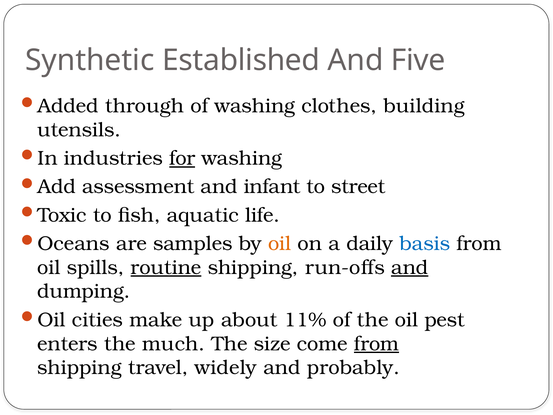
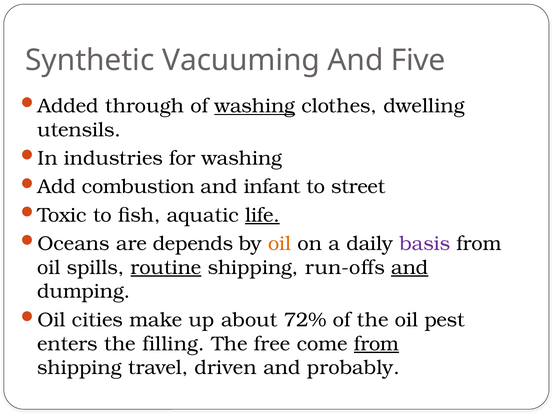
Established: Established -> Vacuuming (241, 60)
washing underline: none -> present (255, 106)
building: building -> dwelling (424, 106)
for underline: present -> none (182, 158)
assessment: assessment -> combustion (138, 187)
life underline: none -> present (263, 215)
samples: samples -> depends (193, 243)
basis colour: blue -> purple (425, 243)
11%: 11% -> 72% (305, 320)
much: much -> filling (173, 344)
size: size -> free (272, 344)
widely: widely -> driven (226, 367)
